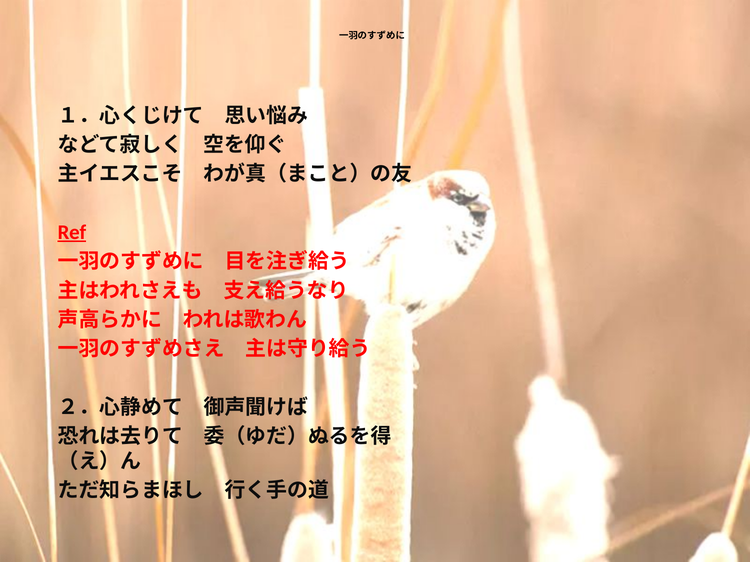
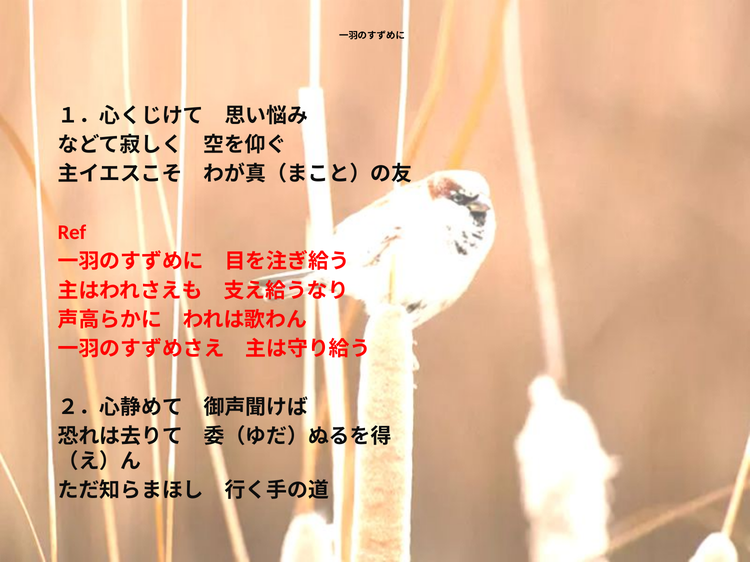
Ref underline: present -> none (72, 233)
